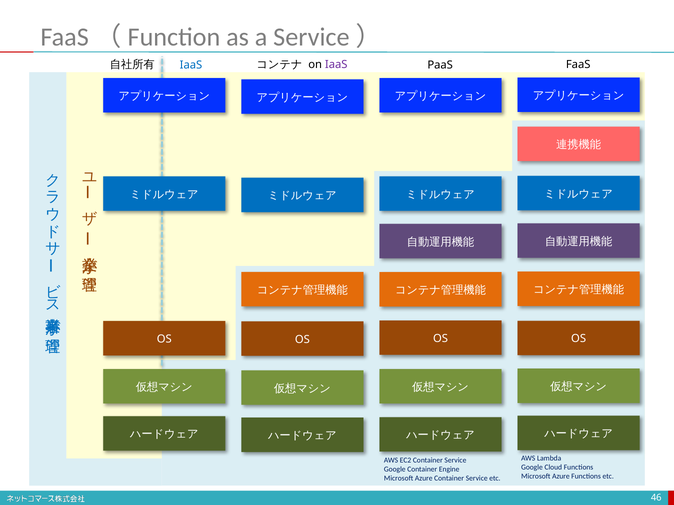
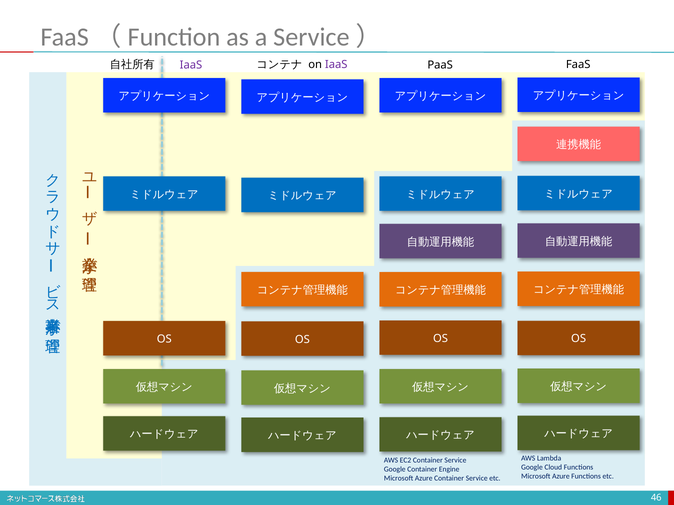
IaaS colour: blue -> purple (191, 65)
